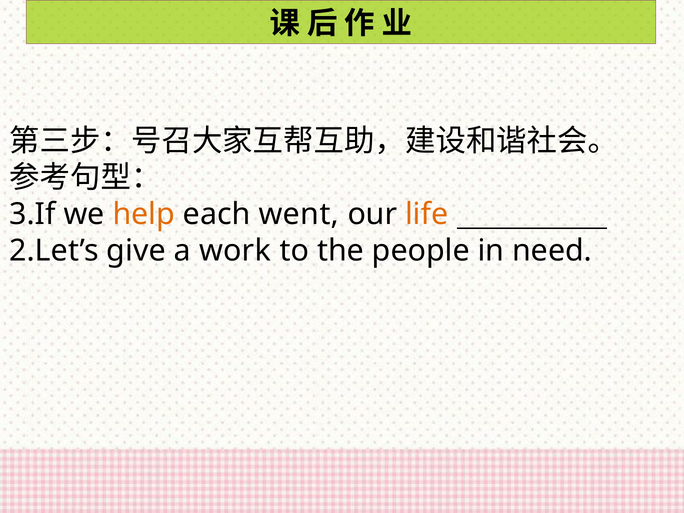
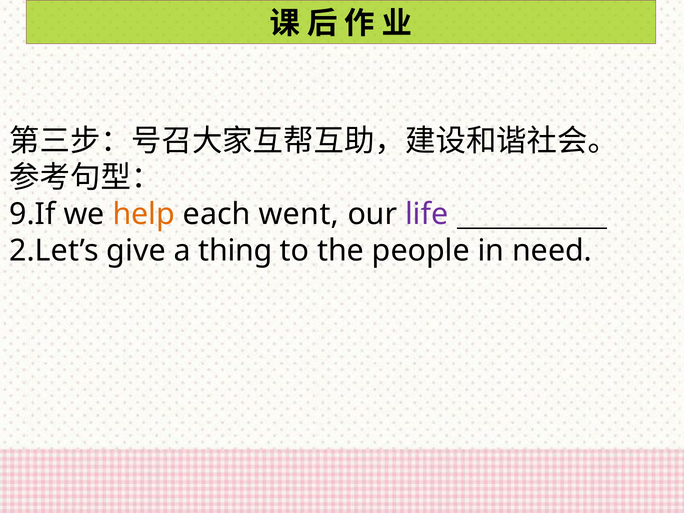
3.If: 3.If -> 9.If (33, 214)
life colour: orange -> purple (427, 214)
work: work -> thing (235, 251)
